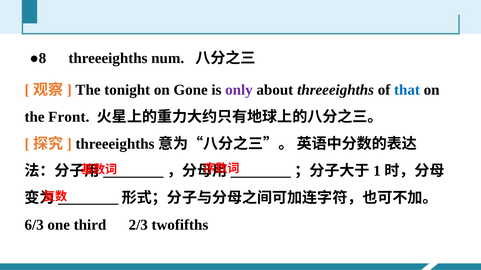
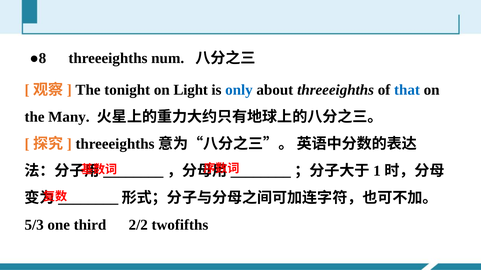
Gone: Gone -> Light (191, 90)
only colour: purple -> blue (239, 90)
Front: Front -> Many (69, 117)
6/3: 6/3 -> 5/3 (34, 225)
2/3: 2/3 -> 2/2 (138, 225)
